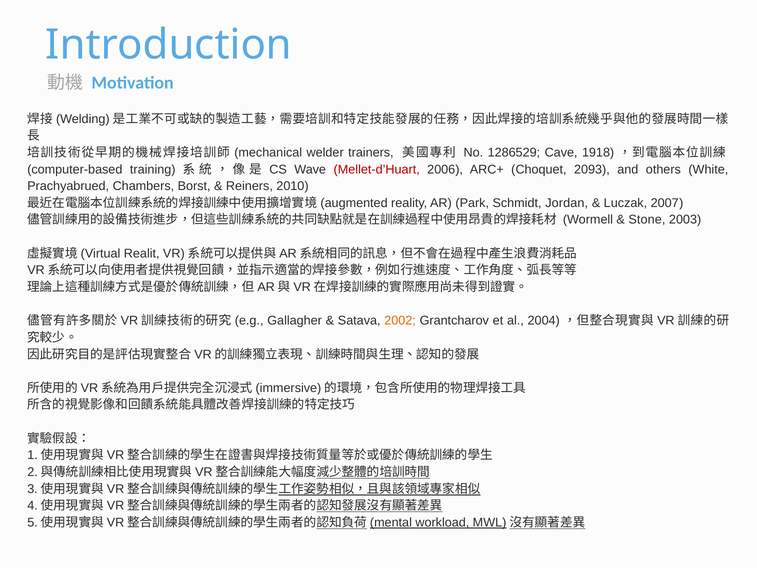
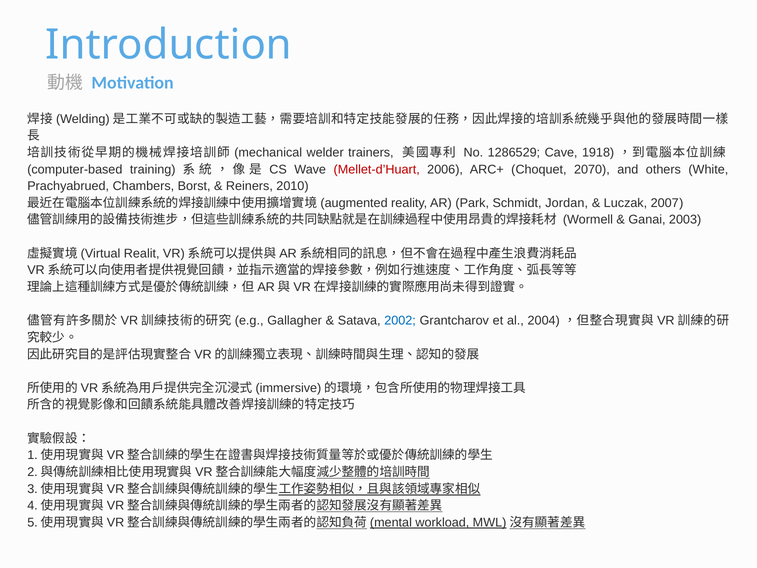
2093: 2093 -> 2070 (592, 169)
Stone: Stone -> Ganai (647, 220)
2002 colour: orange -> blue (400, 321)
